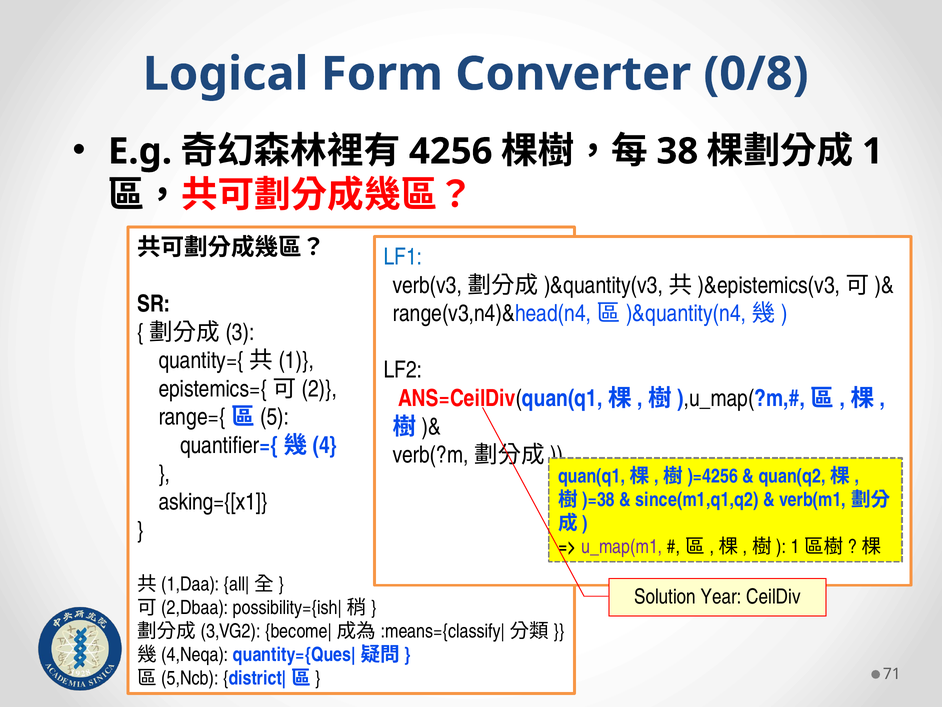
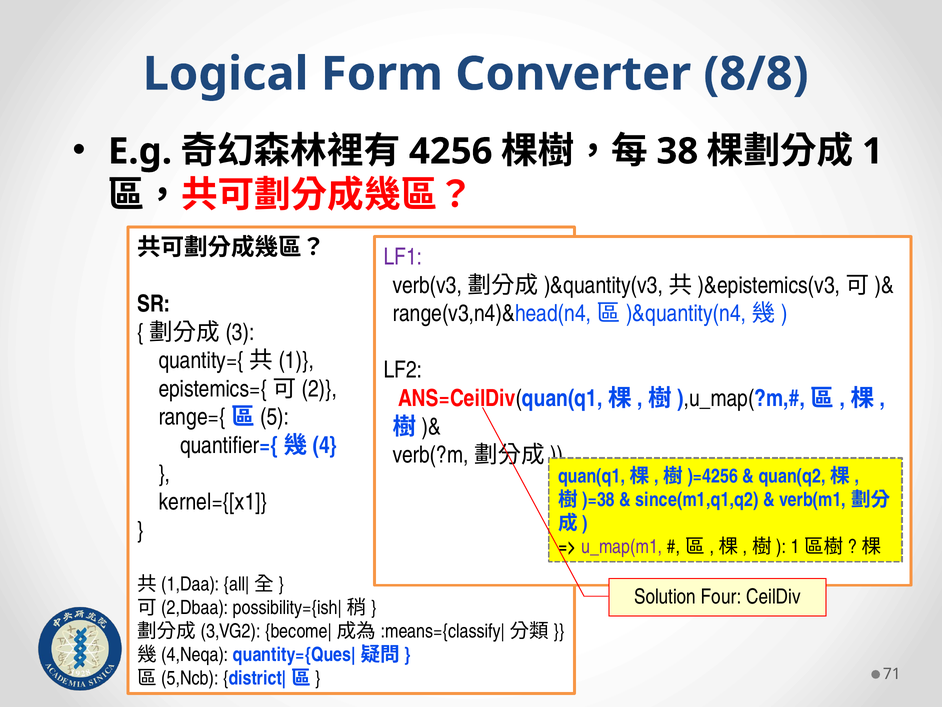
0/8: 0/8 -> 8/8 (756, 74)
LF1 colour: blue -> purple (403, 257)
asking={[x1: asking={[x1 -> kernel={[x1 (213, 502)
Year: Year -> Four (721, 597)
